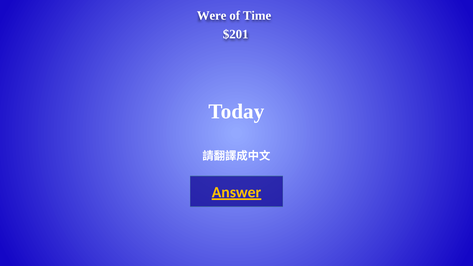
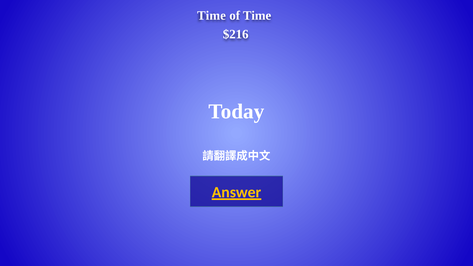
Were: Were -> Time (211, 16)
$201: $201 -> $216 (236, 34)
